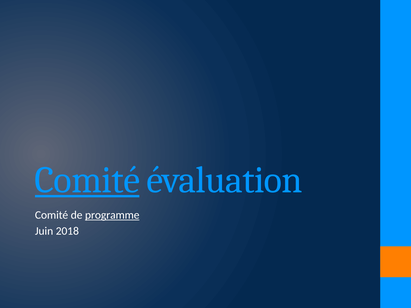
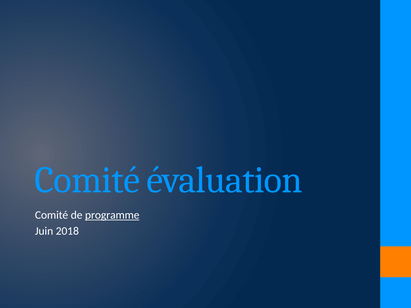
Comité underline: present -> none (87, 180)
